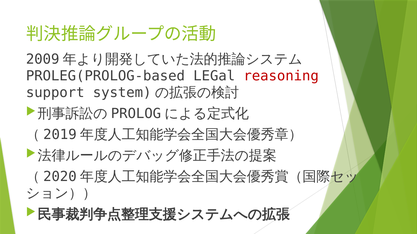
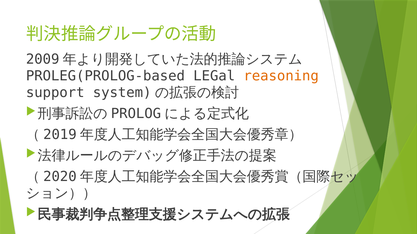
reasoning colour: red -> orange (281, 76)
